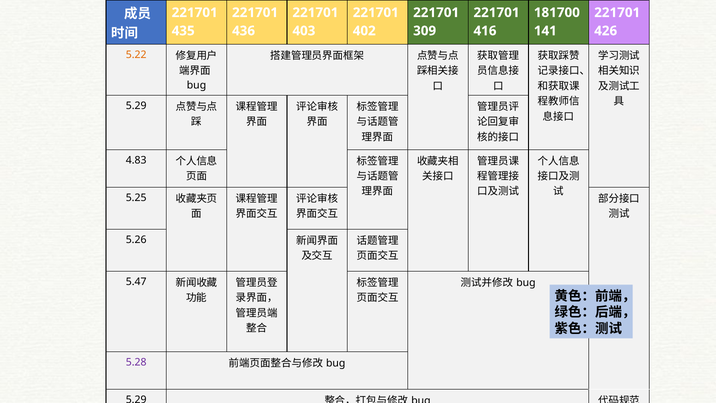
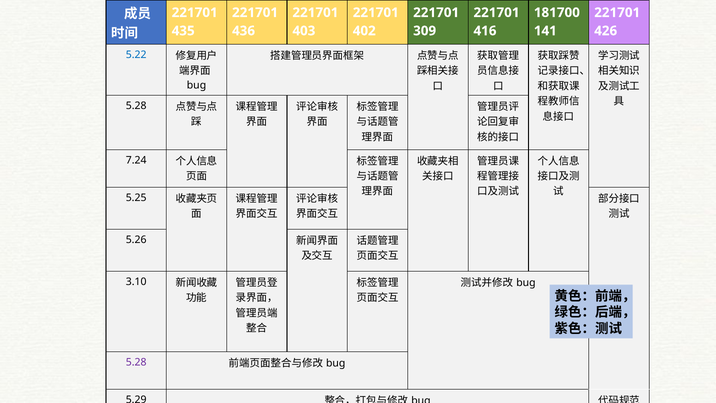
5.22 colour: orange -> blue (136, 55)
5.29: 5.29 -> 5.28 (136, 106)
4.83: 4.83 -> 7.24 (136, 160)
5.47: 5.47 -> 3.10 (136, 281)
